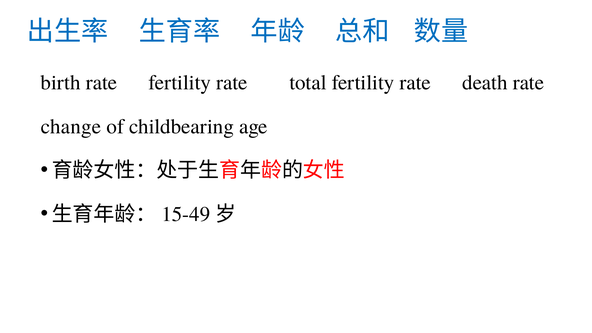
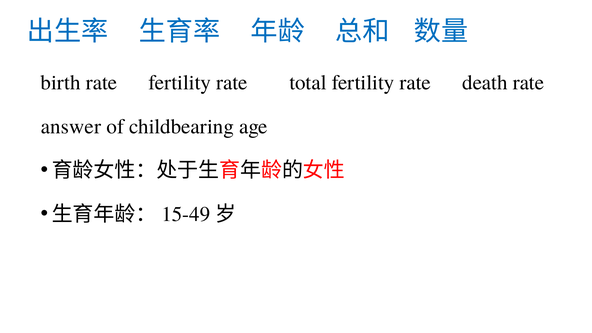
change: change -> answer (71, 126)
